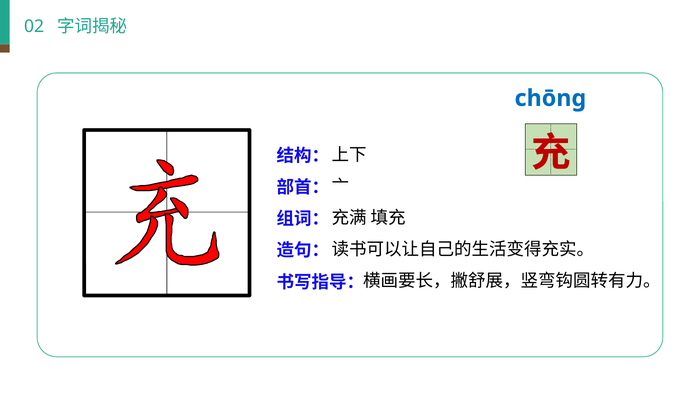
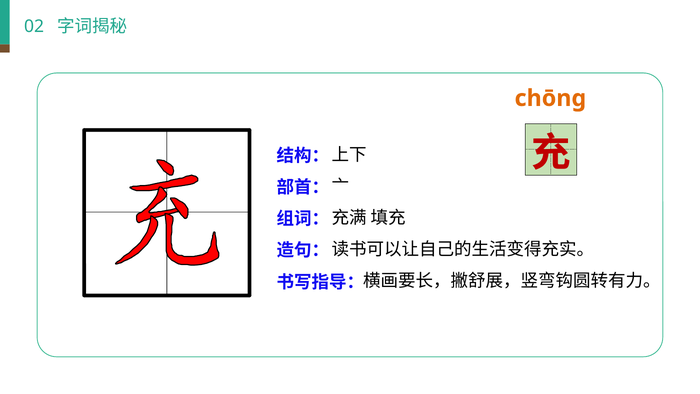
chōnɡ colour: blue -> orange (550, 98)
